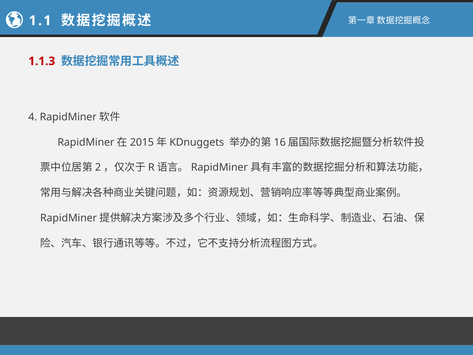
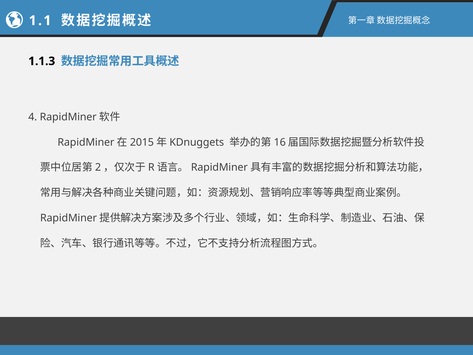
1.1.3 colour: red -> black (42, 61)
